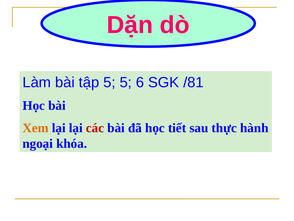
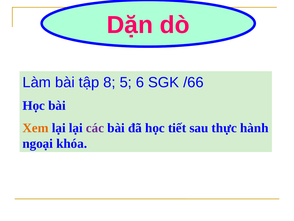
tập 5: 5 -> 8 (109, 82)
/81: /81 -> /66 (193, 82)
các colour: red -> purple (95, 128)
